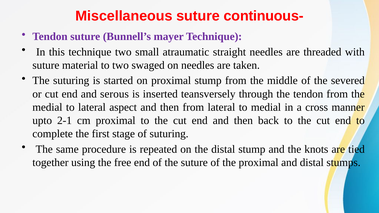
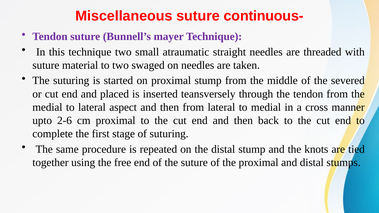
serous: serous -> placed (115, 94)
2-1: 2-1 -> 2-6 (65, 120)
